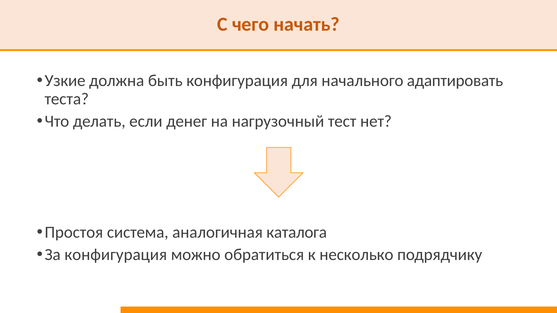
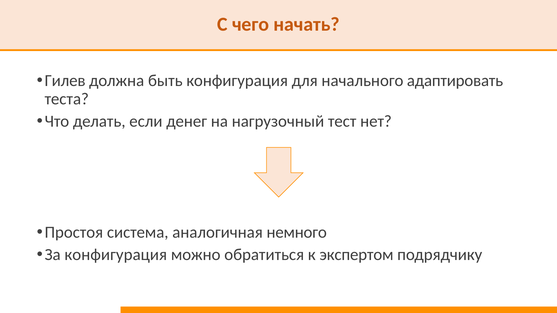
Узкие: Узкие -> Гилев (65, 81)
каталога: каталога -> немного (297, 232)
несколько: несколько -> экспертом (357, 255)
